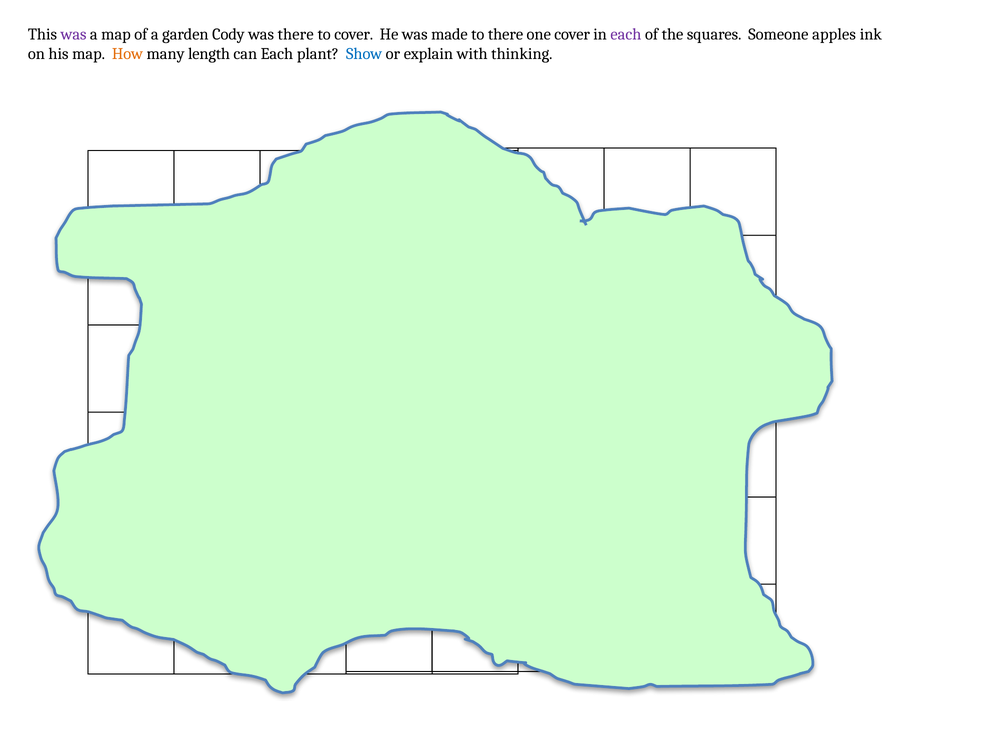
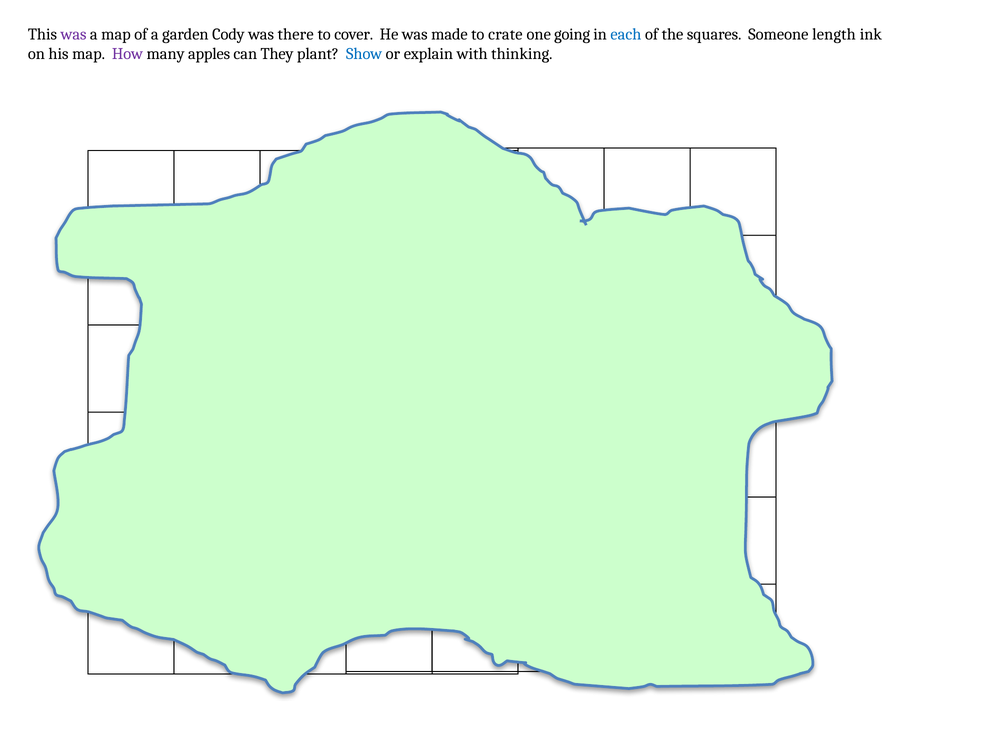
to there: there -> crate (505, 34)
one cover: cover -> going (572, 34)
each colour: purple -> blue (626, 34)
apples: apples -> length (834, 34)
How colour: orange -> purple (127, 54)
length: length -> apples (209, 54)
can Each: Each -> They (277, 54)
